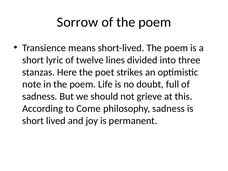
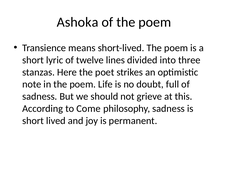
Sorrow: Sorrow -> Ashoka (78, 22)
